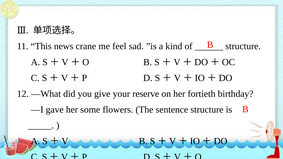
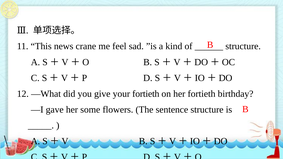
your reserve: reserve -> fortieth (146, 94)
